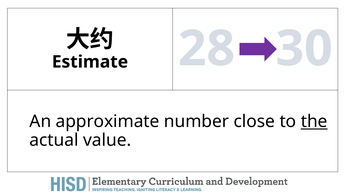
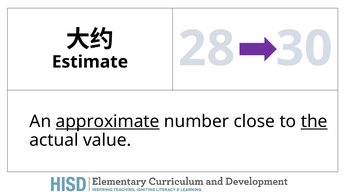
approximate underline: none -> present (108, 122)
